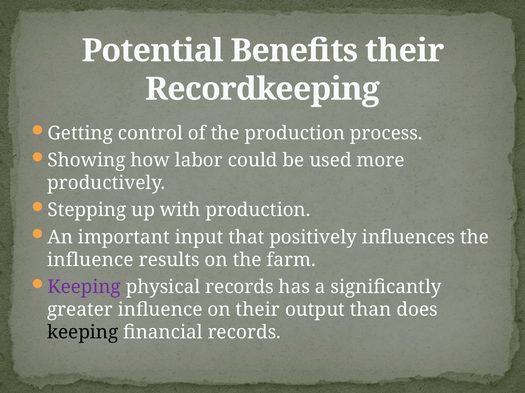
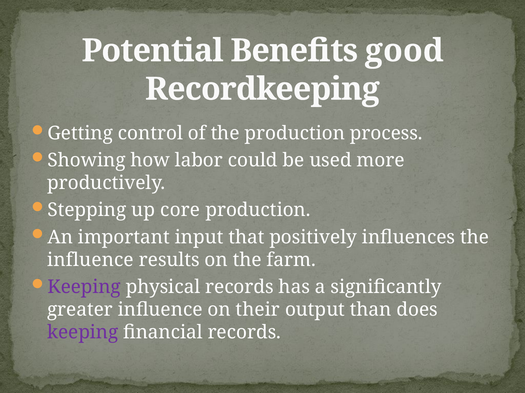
Benefits their: their -> good (404, 51)
with: with -> core (180, 210)
keeping colour: black -> purple (83, 333)
